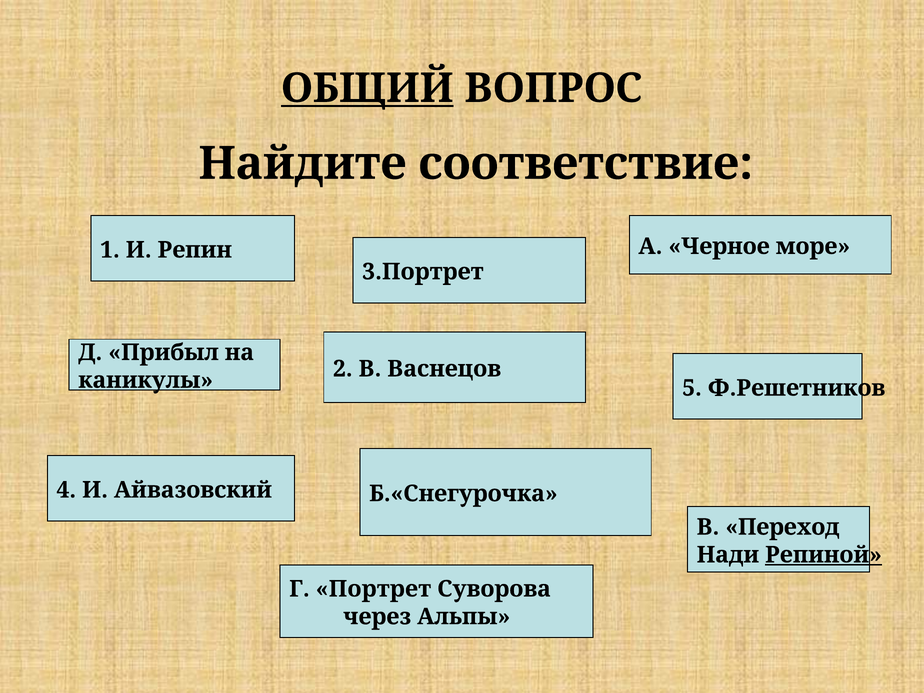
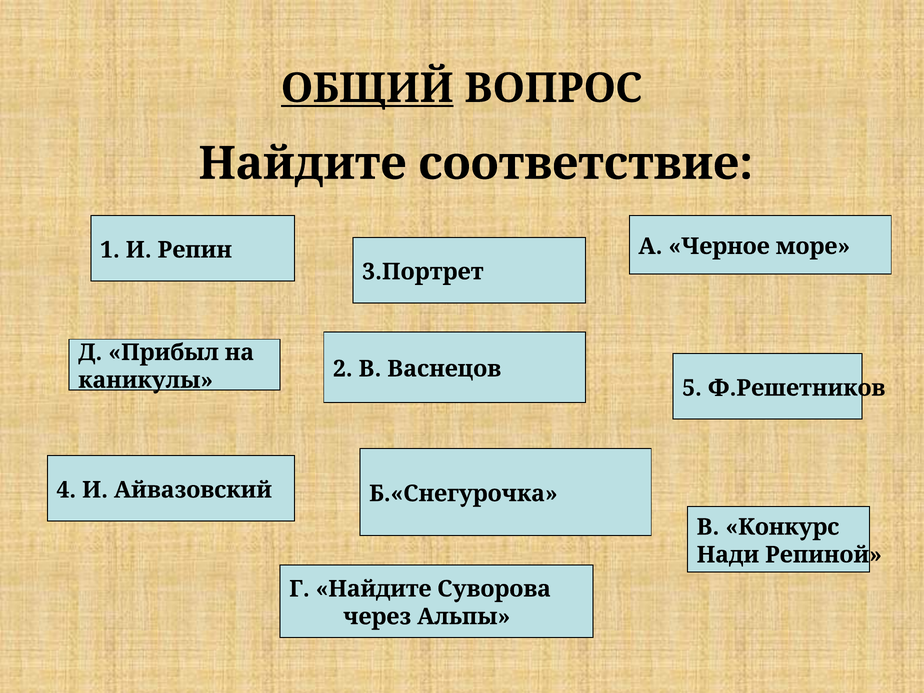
Переход: Переход -> Конкурс (782, 527)
Репиной underline: present -> none (824, 555)
Г Портрет: Портрет -> Найдите (374, 589)
